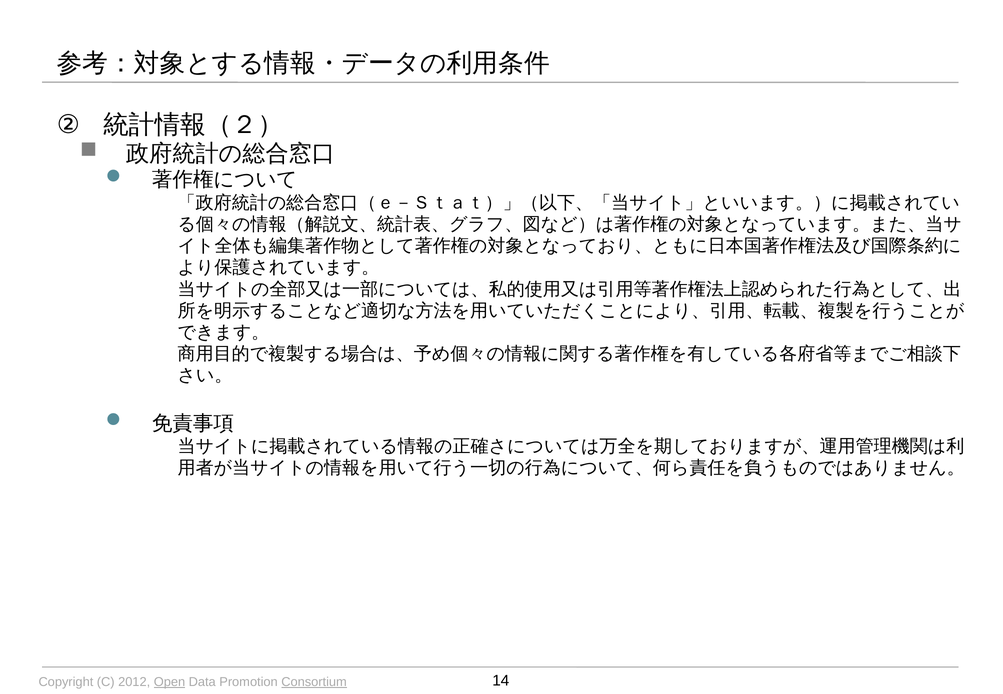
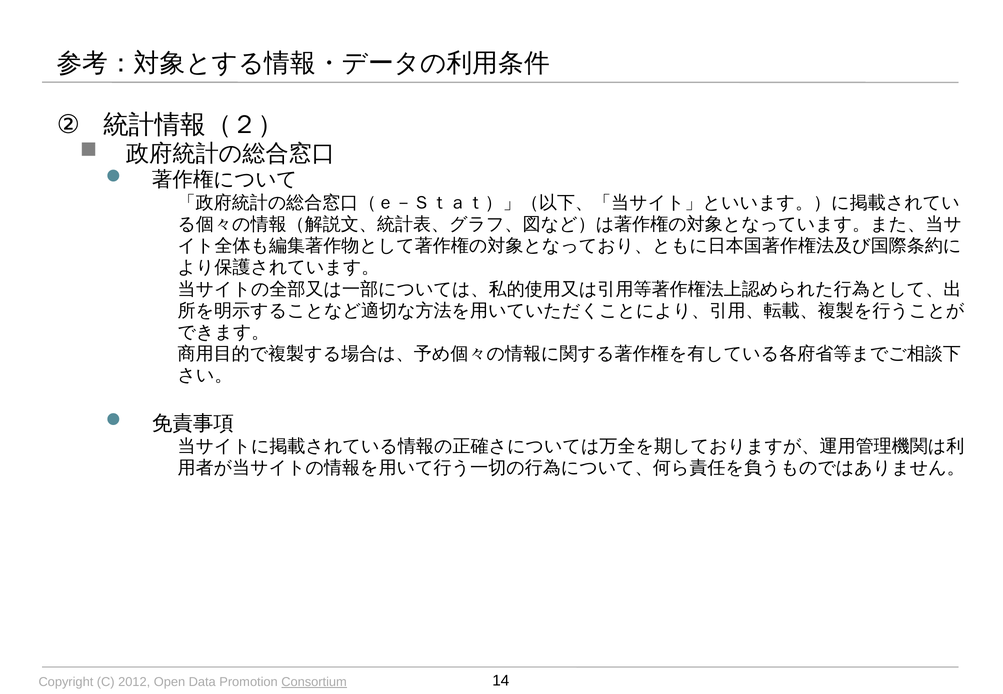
Open underline: present -> none (170, 682)
